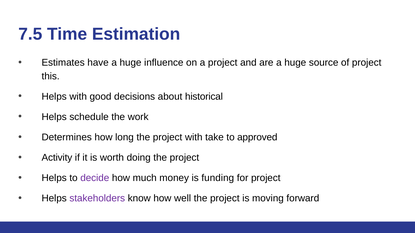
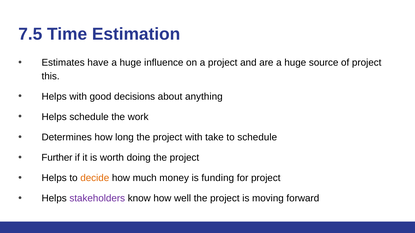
historical: historical -> anything (204, 97)
to approved: approved -> schedule (257, 138)
Activity: Activity -> Further (57, 158)
decide colour: purple -> orange (95, 178)
